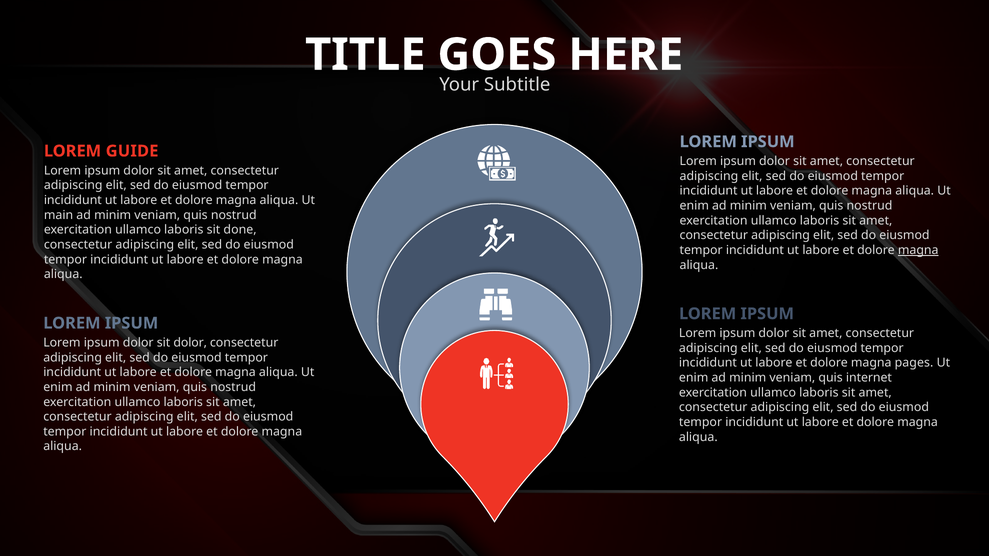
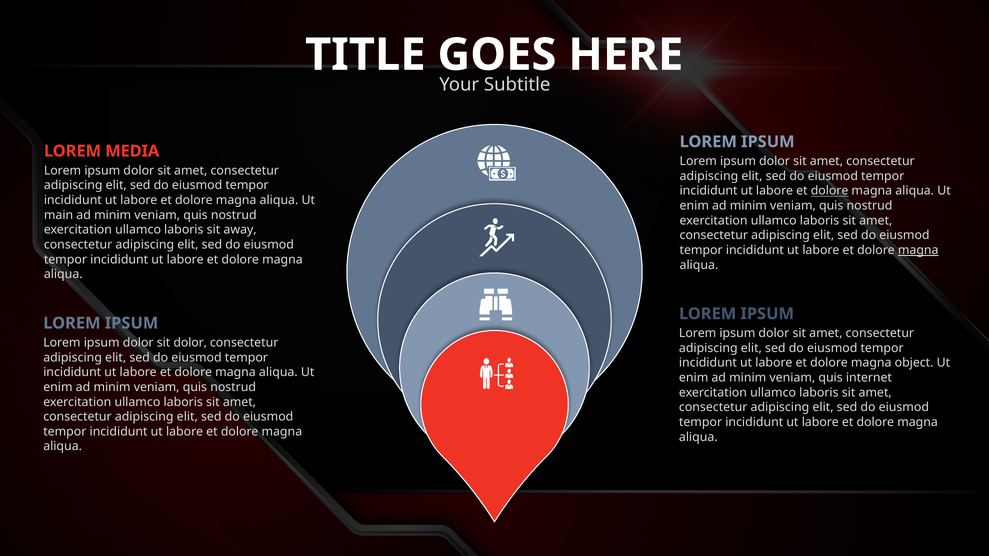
GUIDE: GUIDE -> MEDIA (132, 151)
dolore underline: none -> present (830, 191)
done: done -> away (240, 230)
pages: pages -> object (914, 363)
